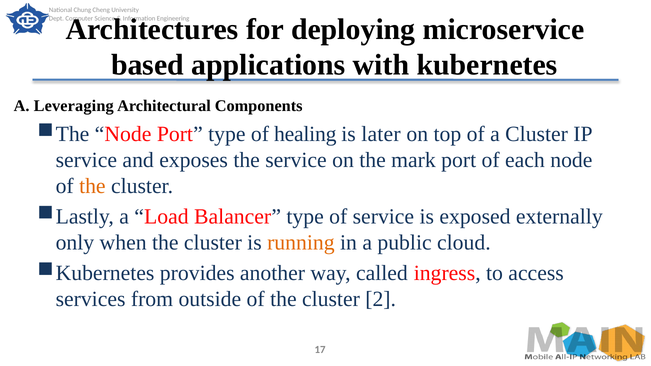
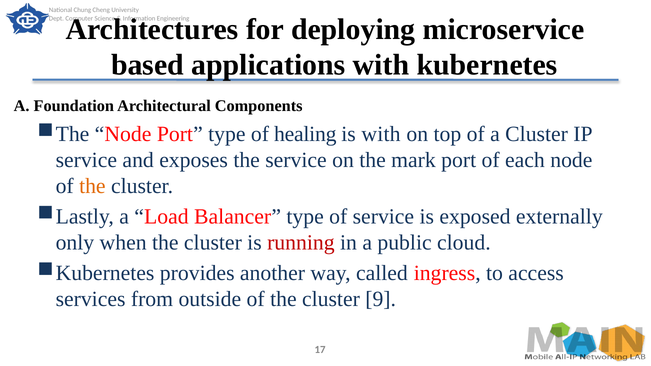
Leveraging: Leveraging -> Foundation (74, 106)
is later: later -> with (381, 134)
running colour: orange -> red (301, 243)
2: 2 -> 9 (381, 299)
